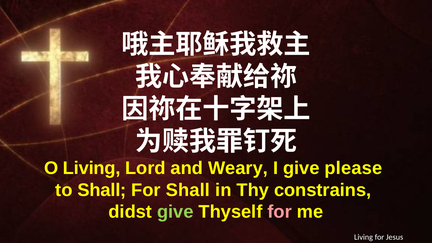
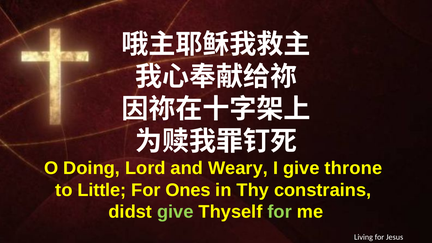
O Living: Living -> Doing (92, 168)
please: please -> throne (353, 168)
to Shall: Shall -> Little (102, 190)
For Shall: Shall -> Ones (188, 190)
for colour: pink -> light green (280, 212)
